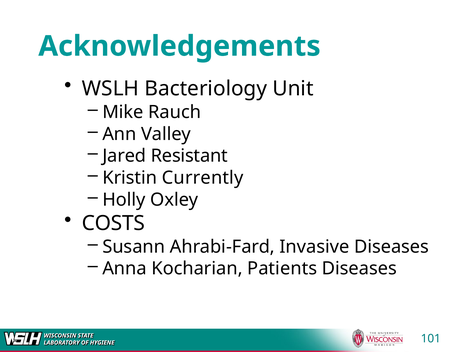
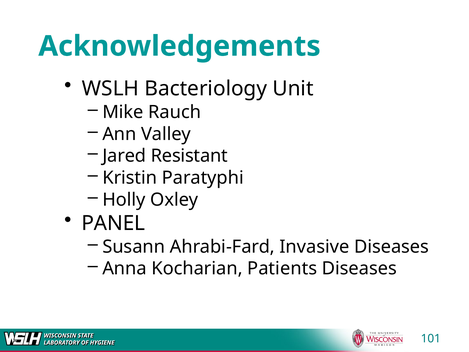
Currently: Currently -> Paratyphi (203, 178)
COSTS: COSTS -> PANEL (113, 223)
